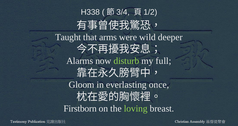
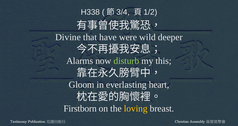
Taught: Taught -> Divine (68, 37)
arms: arms -> have (108, 37)
full: full -> this (164, 61)
once: once -> heart (159, 85)
loving colour: light green -> yellow (136, 109)
